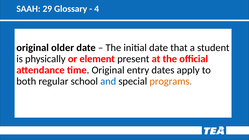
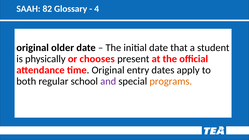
29: 29 -> 82 (47, 9)
element: element -> chooses (97, 59)
and colour: blue -> purple (108, 81)
